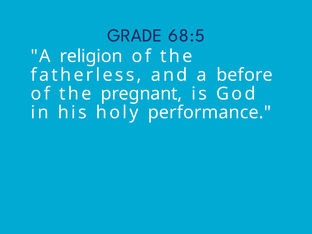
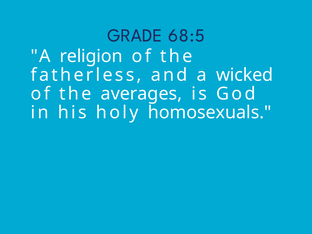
before: before -> wicked (245, 75)
pregnant: pregnant -> averages (141, 94)
performance: performance -> homosexuals (210, 112)
